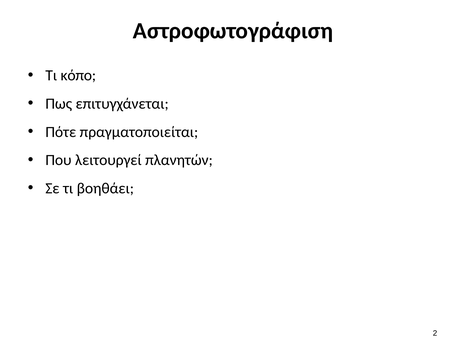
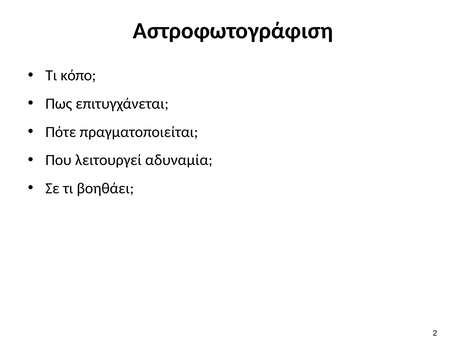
πλανητών: πλανητών -> αδυναμία (179, 160)
